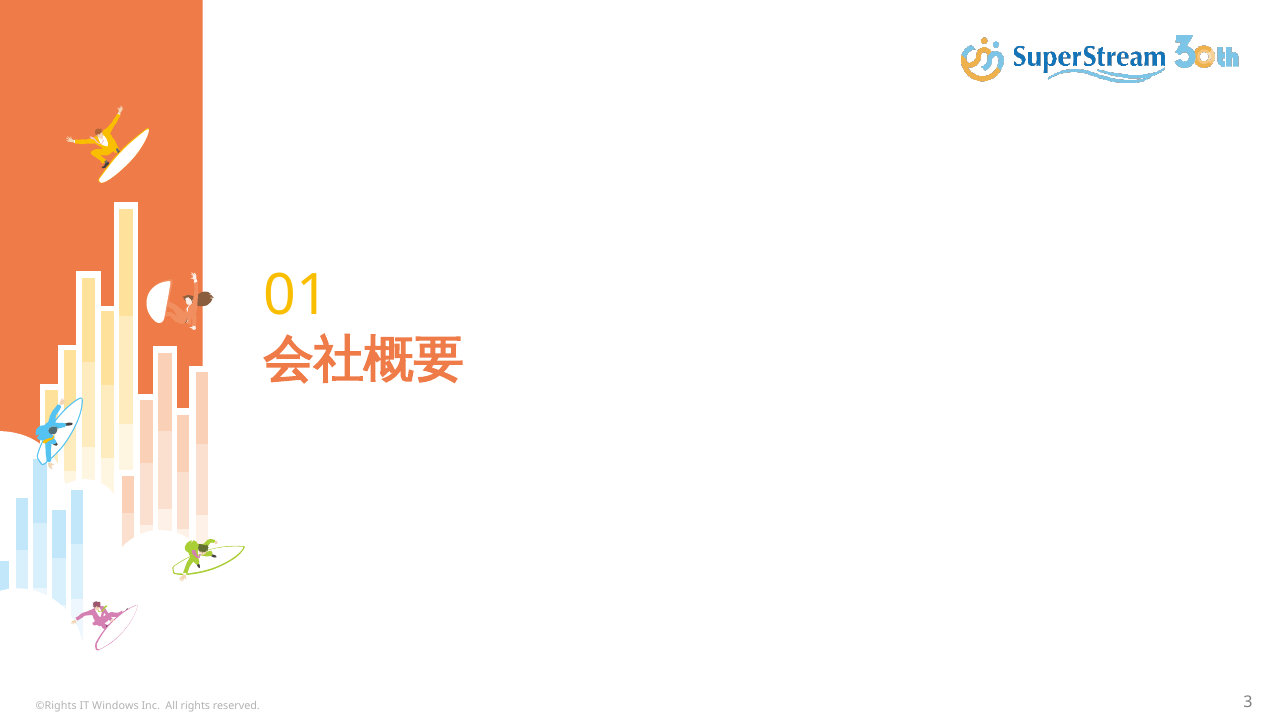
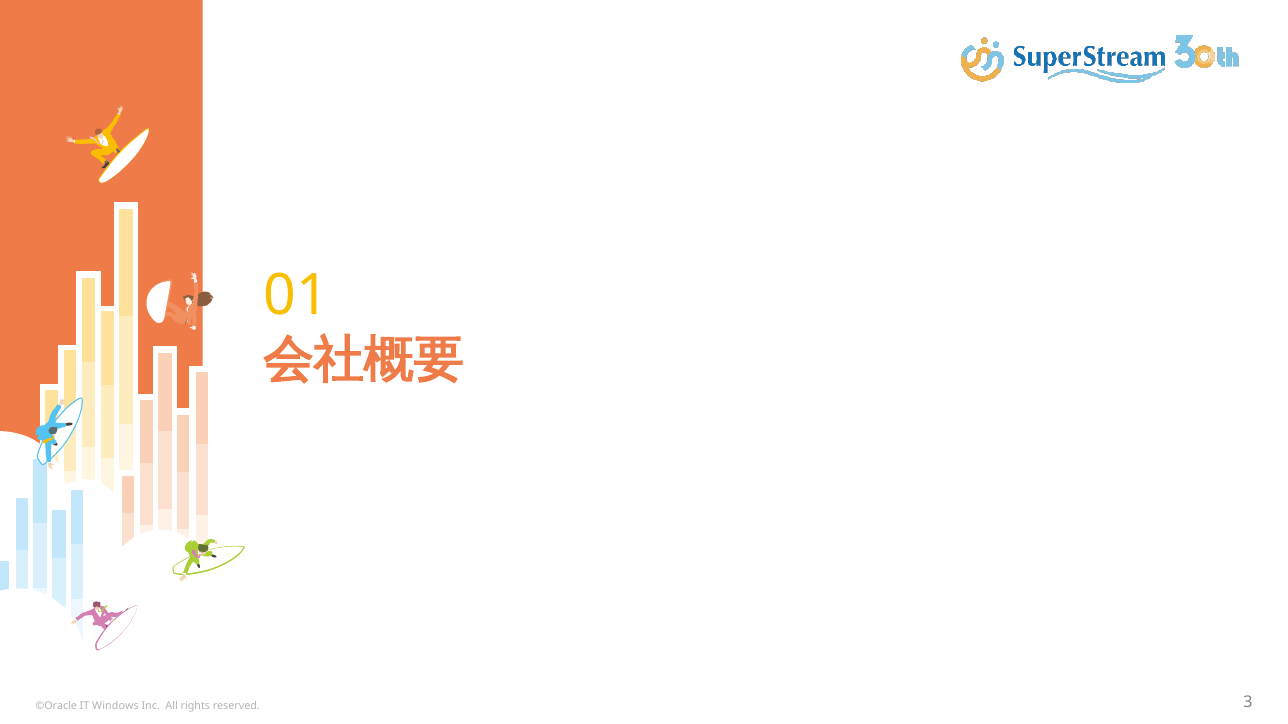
©Rights: ©Rights -> ©Oracle (56, 706)
